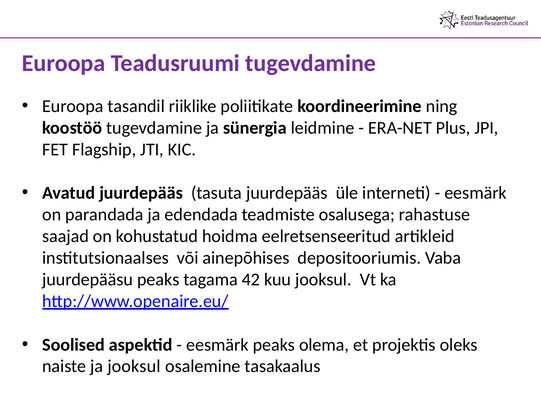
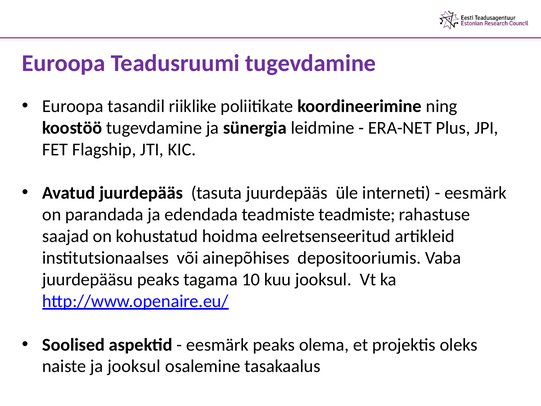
teadmiste osalusega: osalusega -> teadmiste (357, 214)
42: 42 -> 10 (251, 279)
